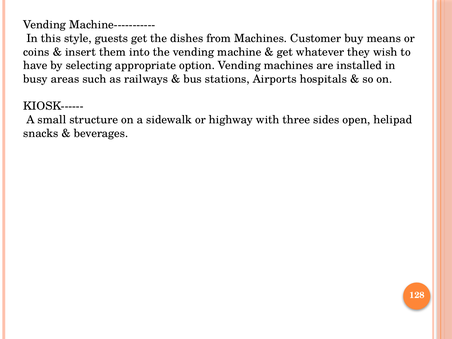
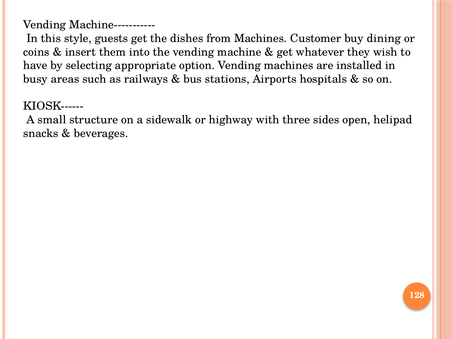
means: means -> dining (384, 38)
